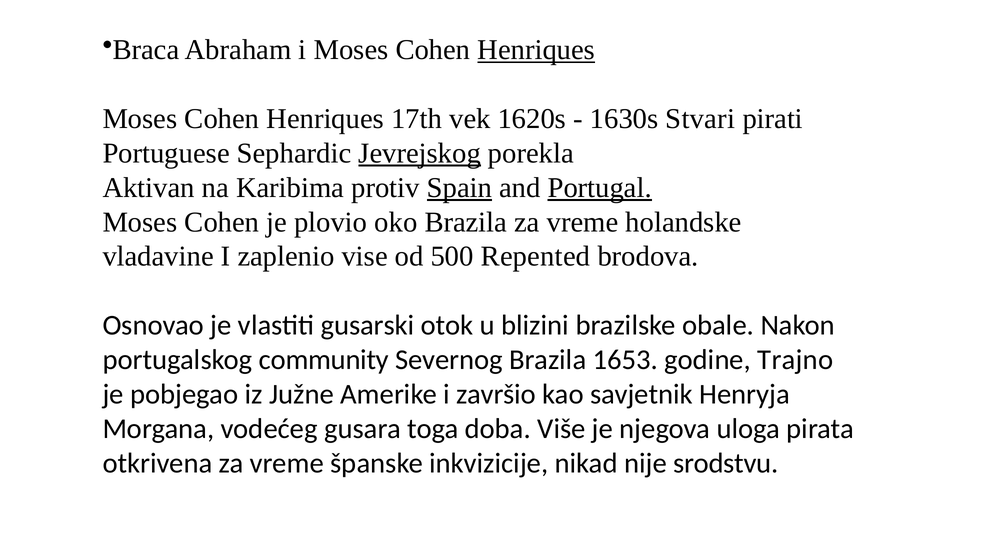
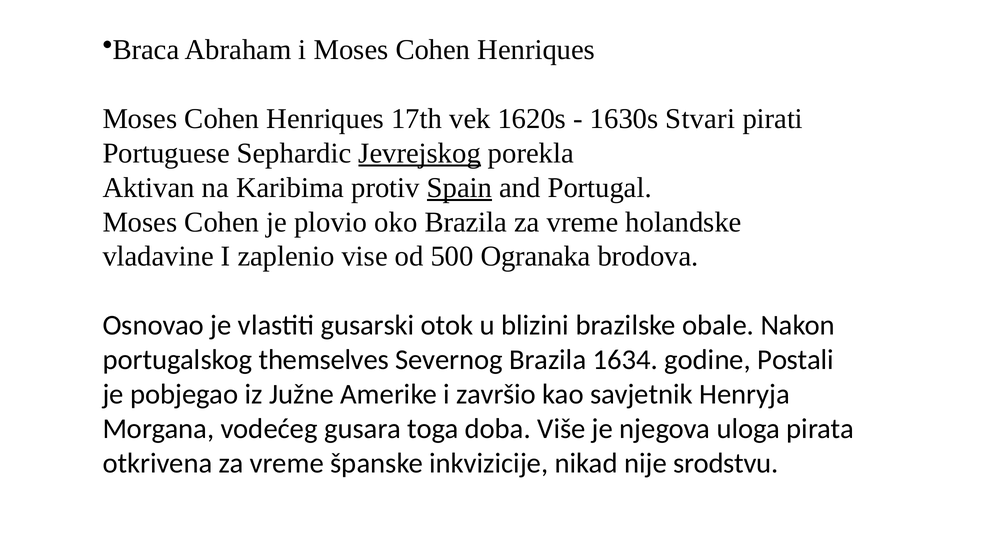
Henriques underline: present -> none (536, 50)
Portugal underline: present -> none (600, 188)
Repented: Repented -> Ogranaka (536, 257)
community: community -> themselves (324, 360)
1653: 1653 -> 1634 (625, 360)
Trajno: Trajno -> Postali (796, 360)
